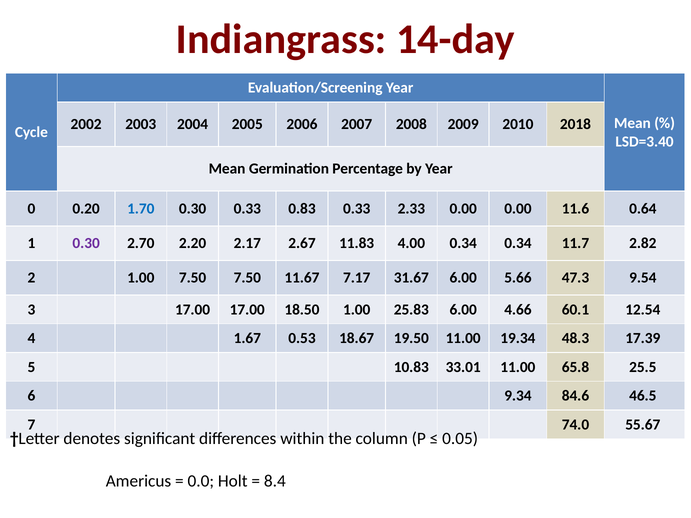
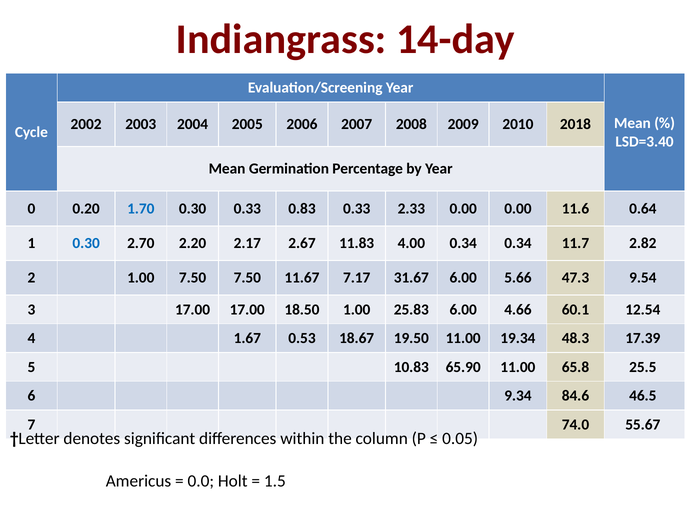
0.30 colour: purple -> blue (86, 244)
33.01: 33.01 -> 65.90 (463, 367)
8.4: 8.4 -> 1.5 (275, 481)
